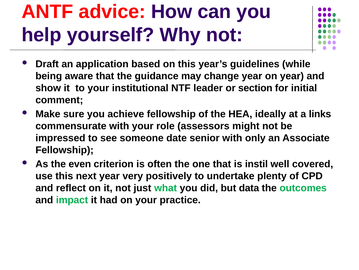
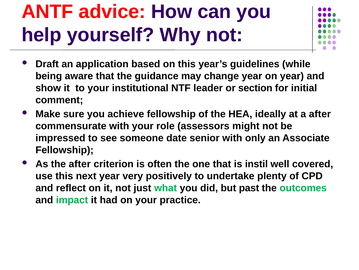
a links: links -> after (320, 114)
the even: even -> after (80, 164)
data: data -> past (249, 188)
